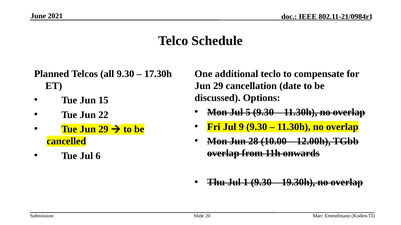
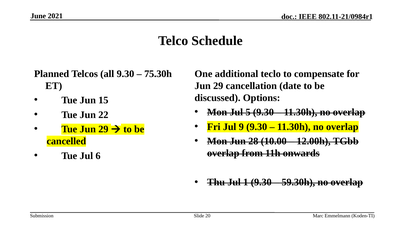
17.30h: 17.30h -> 75.30h (158, 74)
19.30h: 19.30h -> 59.30h (298, 183)
